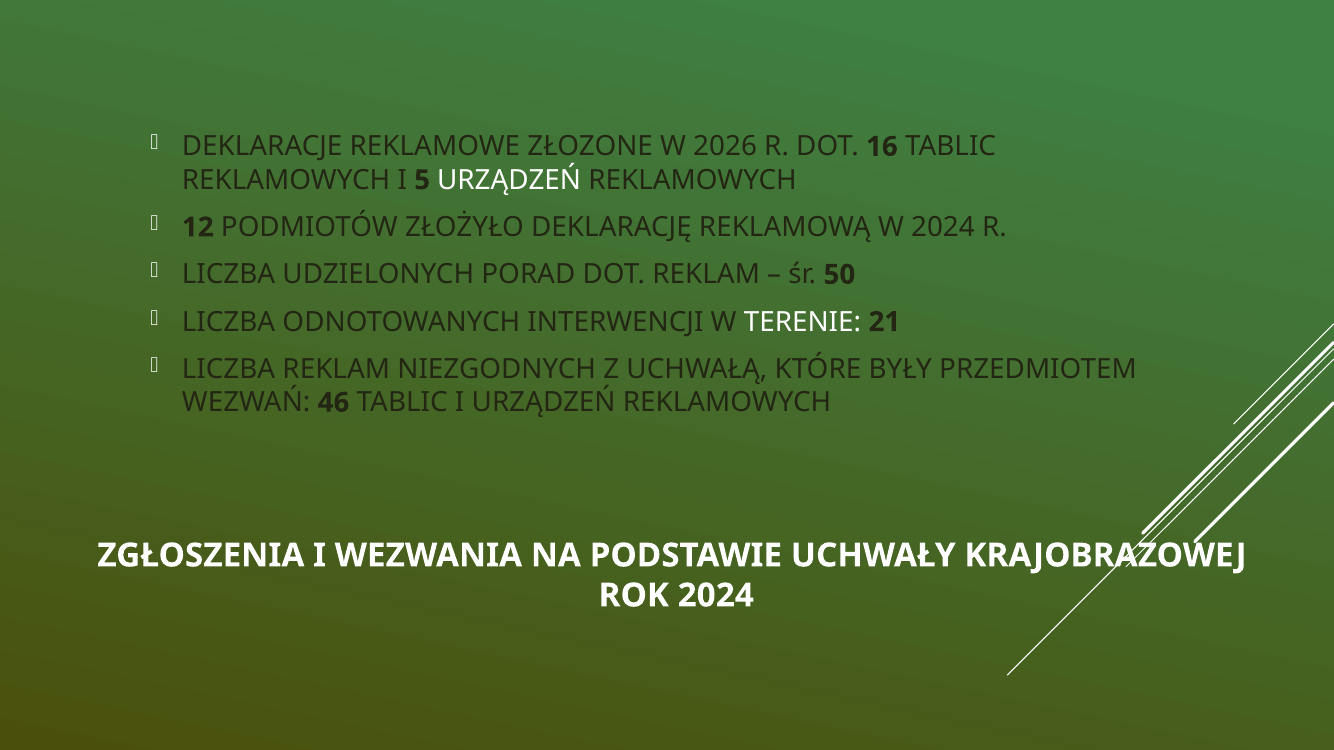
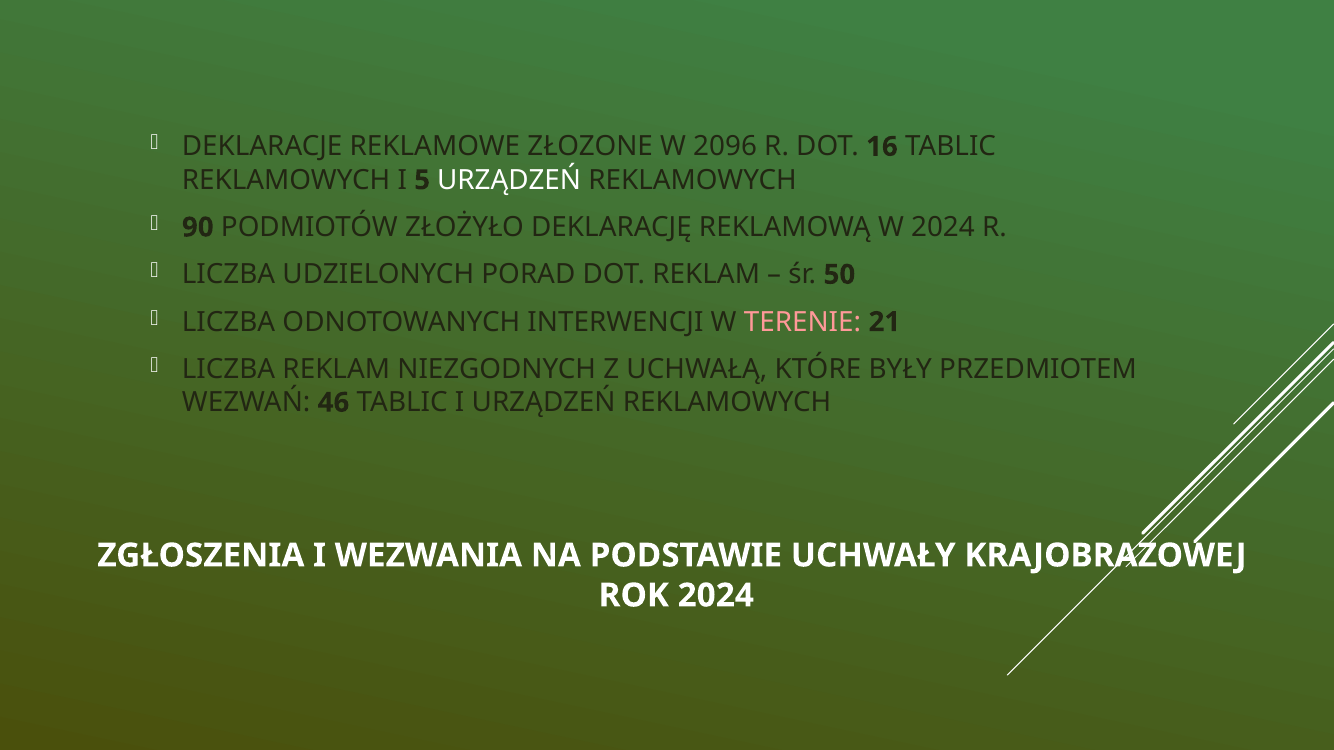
2026: 2026 -> 2096 (725, 147)
12: 12 -> 90 (198, 227)
TERENIE colour: white -> pink (802, 322)
